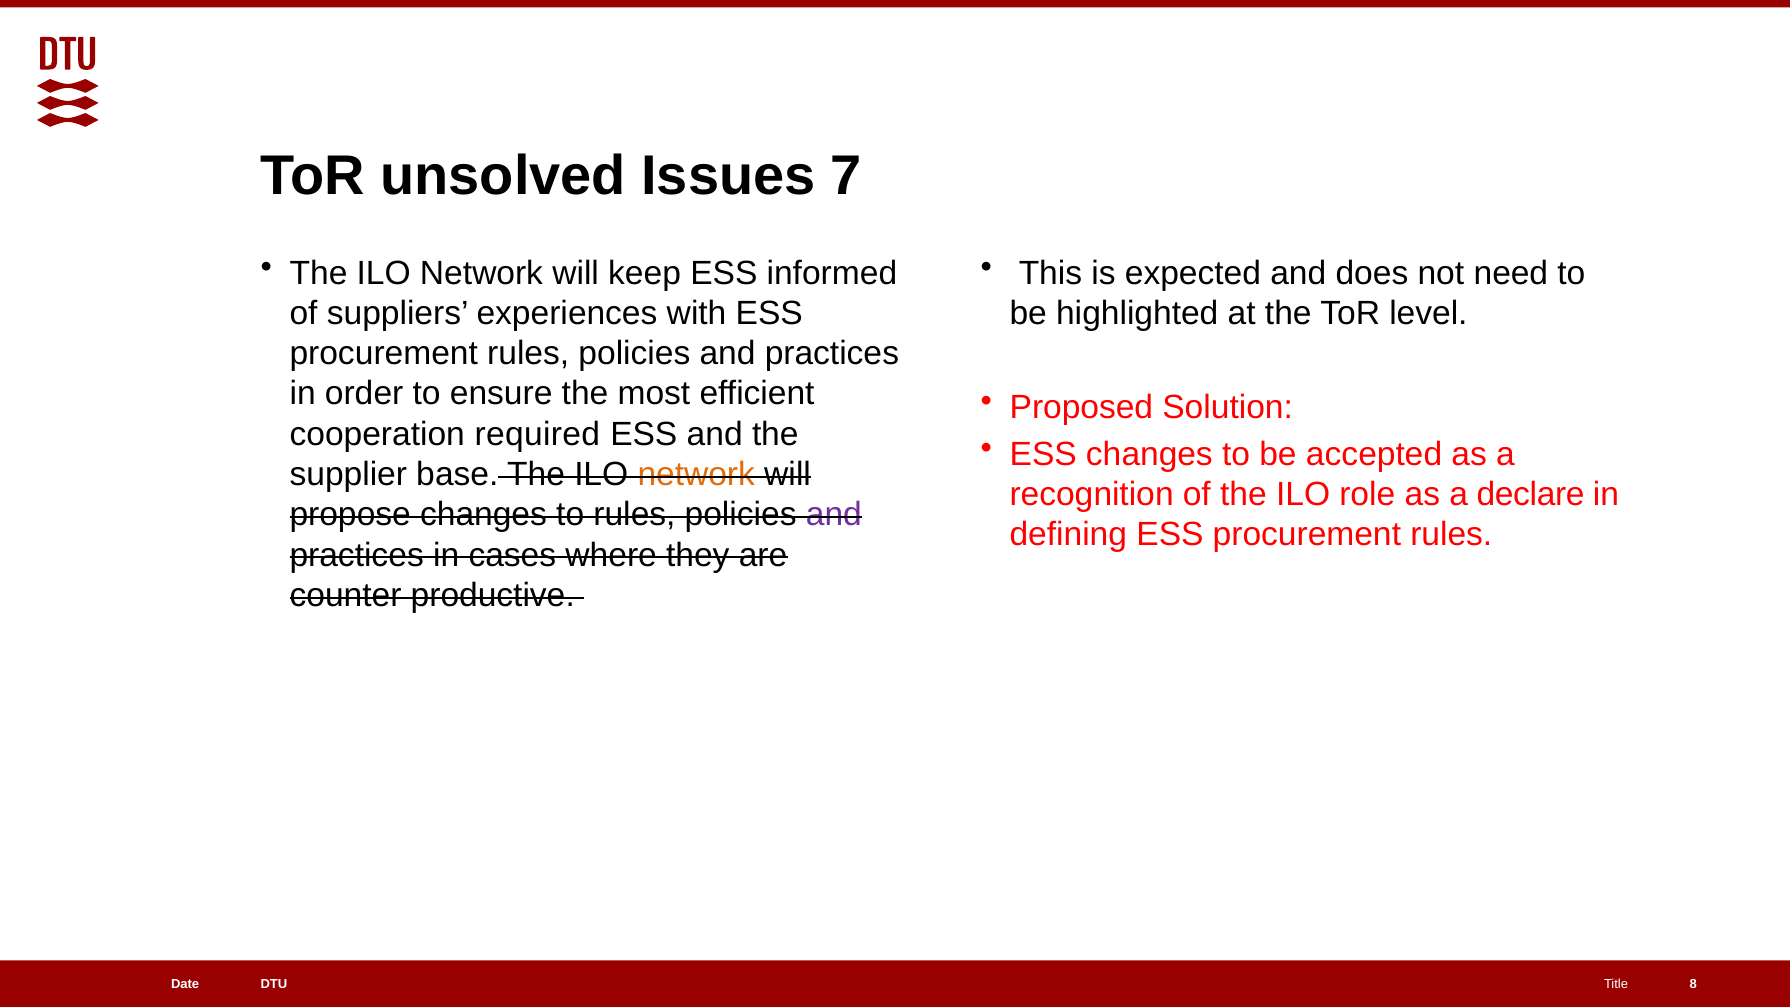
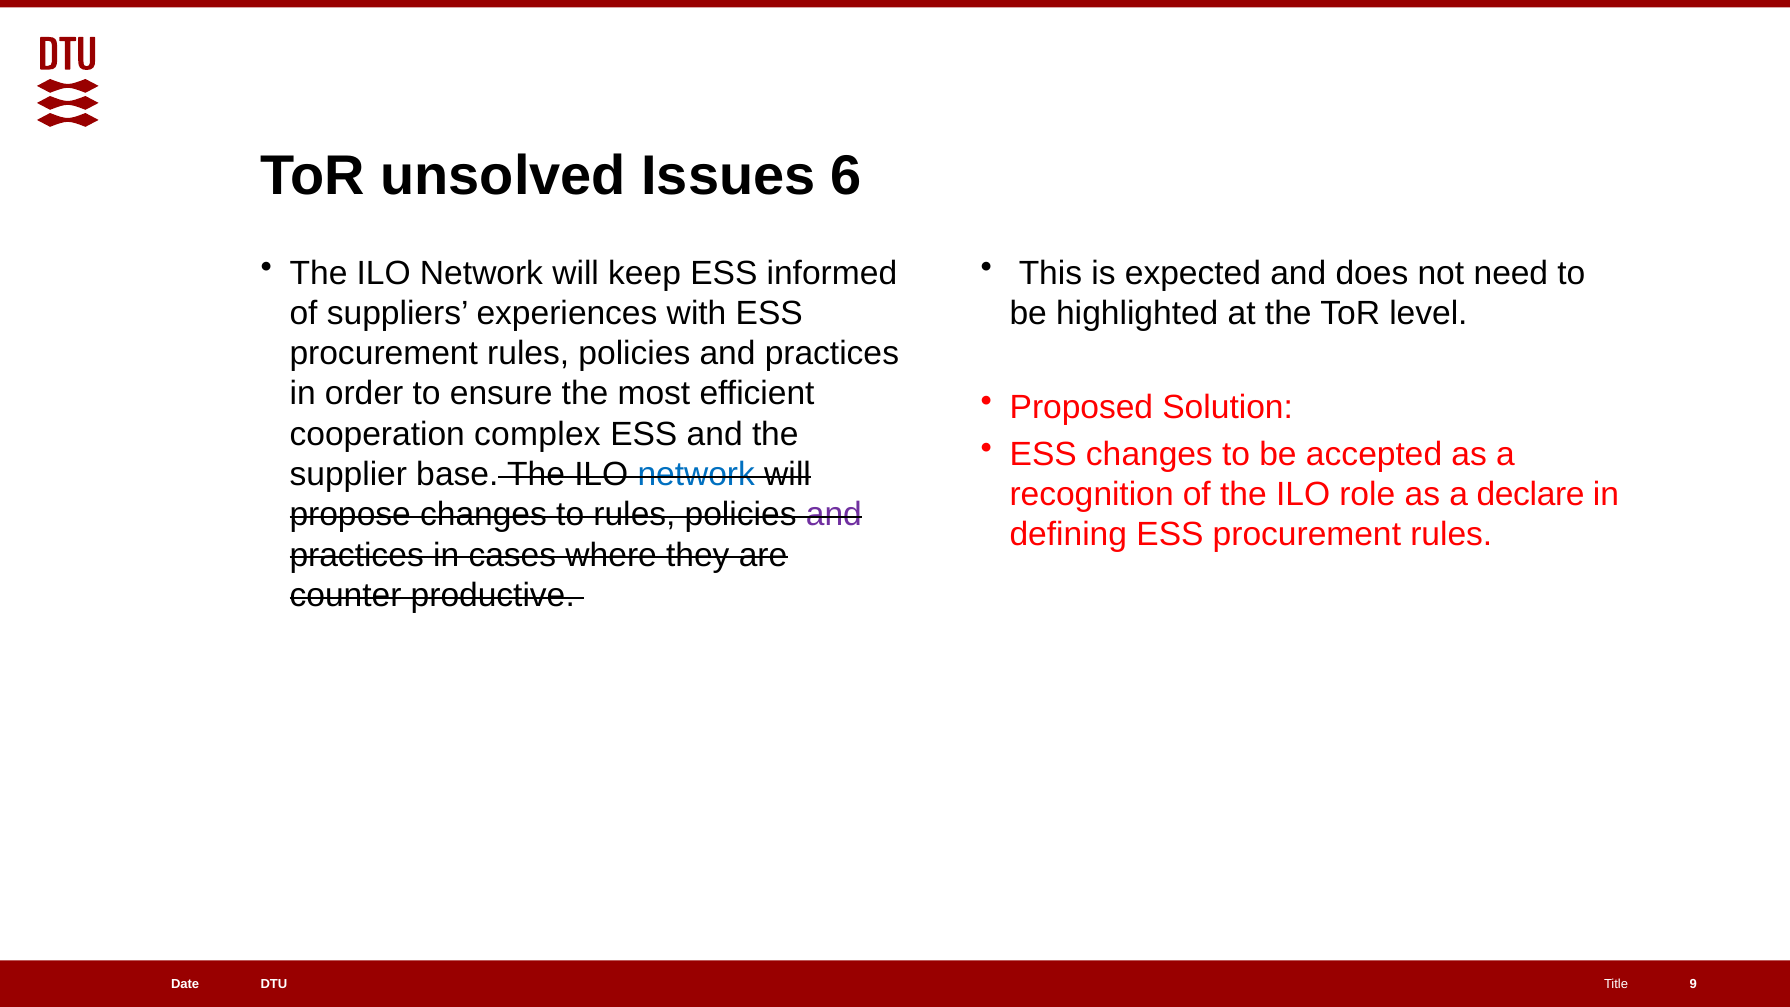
7: 7 -> 6 (846, 176)
required: required -> complex (537, 434)
network colour: orange -> blue (696, 474)
8: 8 -> 9 (1693, 985)
